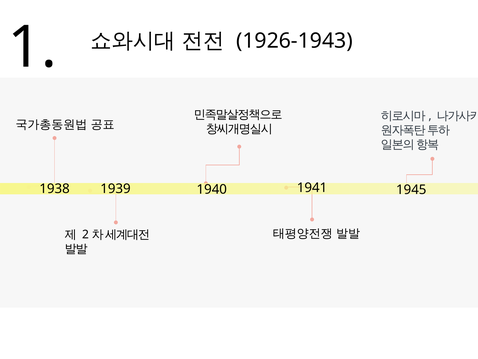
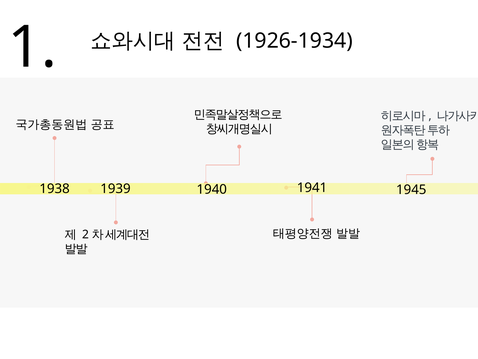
1926-1943: 1926-1943 -> 1926-1934 (294, 41)
